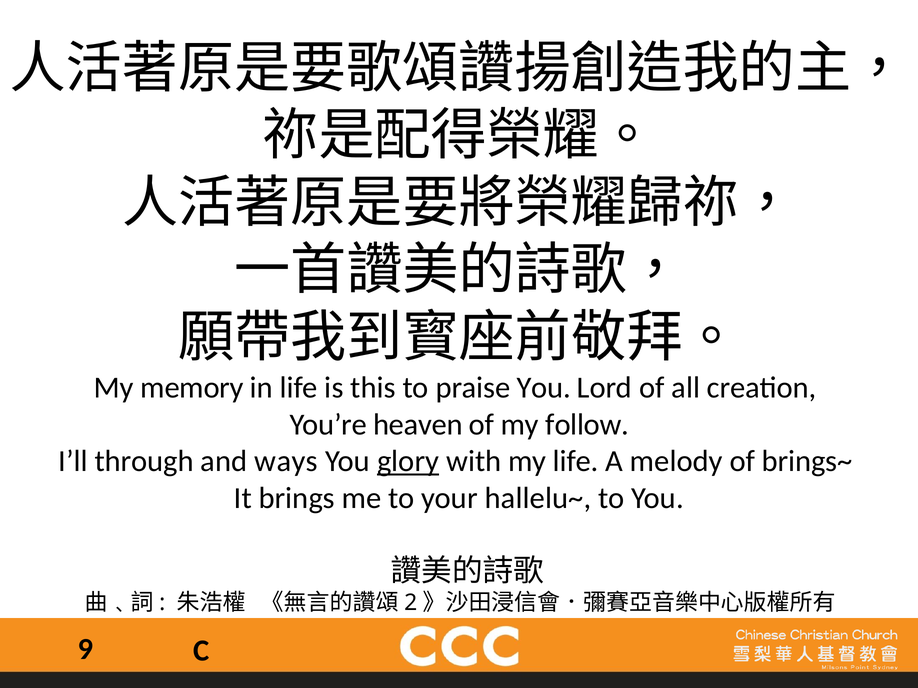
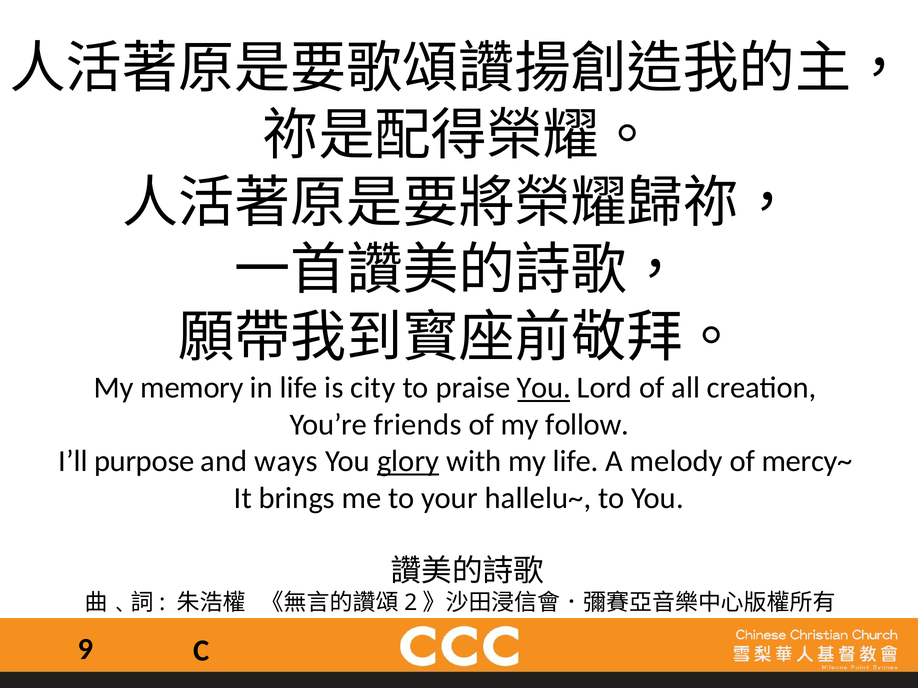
this: this -> city (373, 388)
You underline: none -> present (544, 388)
heaven: heaven -> friends (418, 425)
through: through -> purpose (144, 462)
brings~: brings~ -> mercy~ (807, 462)
